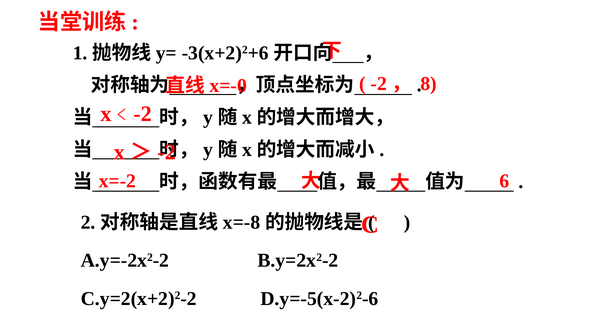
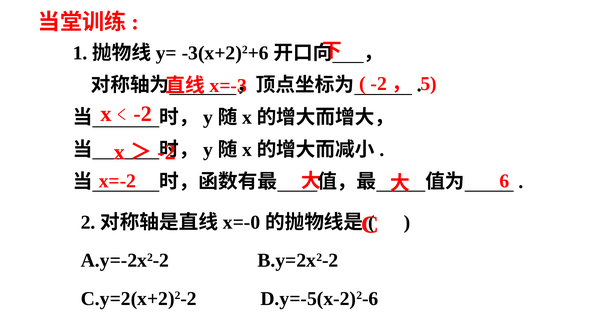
x=-0: x=-0 -> x=-3 (228, 86)
8: 8 -> 5 (429, 84)
x=-8: x=-8 -> x=-0 (242, 223)
